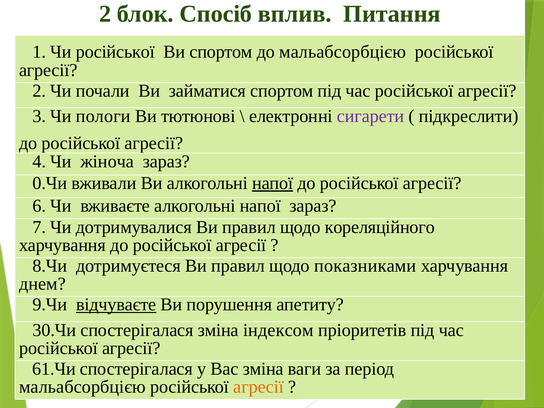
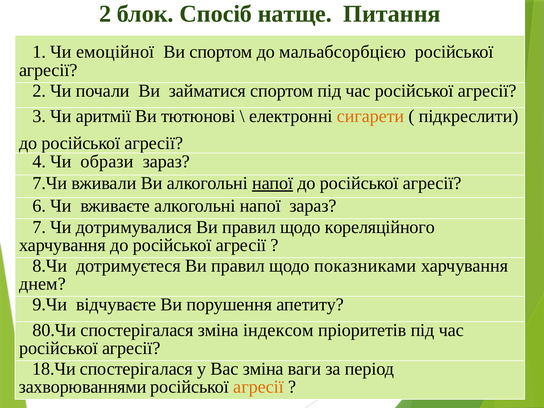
вплив: вплив -> натще (295, 14)
Чи російської: російської -> емоційної (115, 52)
пологи: пологи -> аритмії (103, 116)
сигарети colour: purple -> orange (371, 116)
жіноча: жіноча -> образи (107, 161)
0.Чи: 0.Чи -> 7.Чи (50, 183)
відчуваєте underline: present -> none (116, 305)
30.Чи: 30.Чи -> 80.Чи (54, 330)
61.Чи: 61.Чи -> 18.Чи (54, 369)
мальабсорбцією: мальабсорбцією -> захворюваннями (83, 387)
